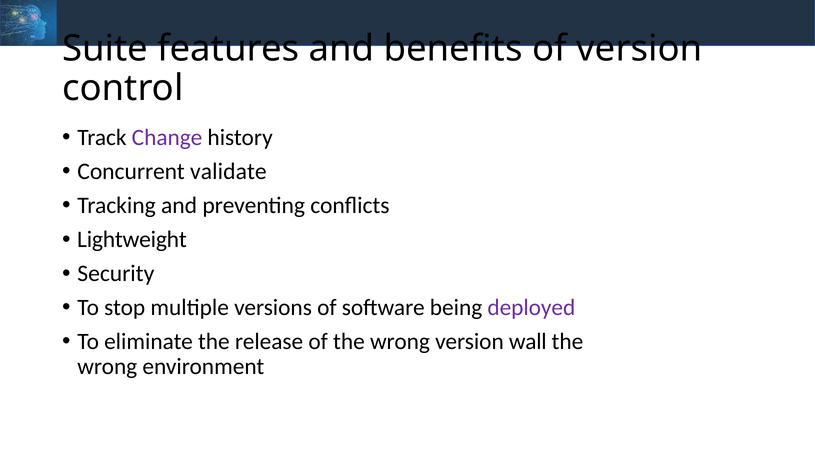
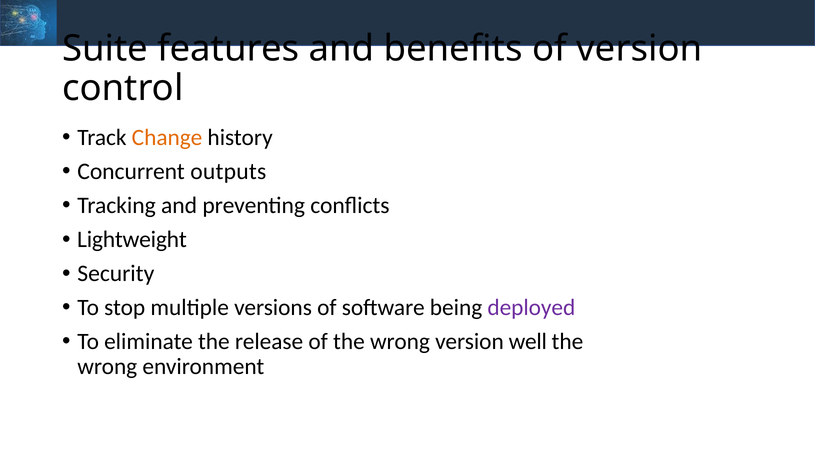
Change colour: purple -> orange (167, 138)
validate: validate -> outputs (228, 171)
wall: wall -> well (528, 341)
